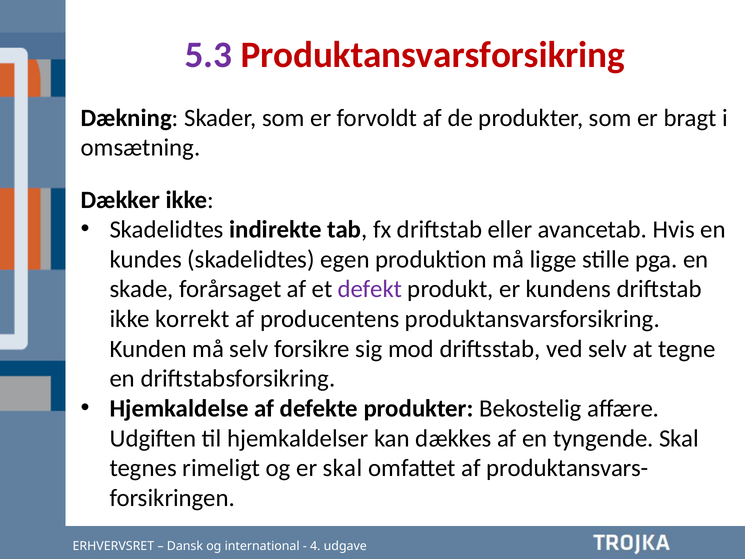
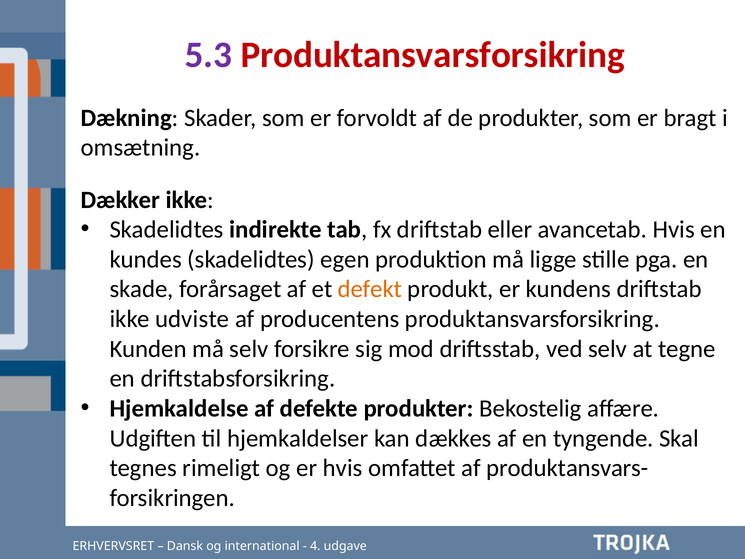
defekt colour: purple -> orange (370, 289)
korrekt: korrekt -> udviste (192, 319)
er skal: skal -> hvis (343, 468)
